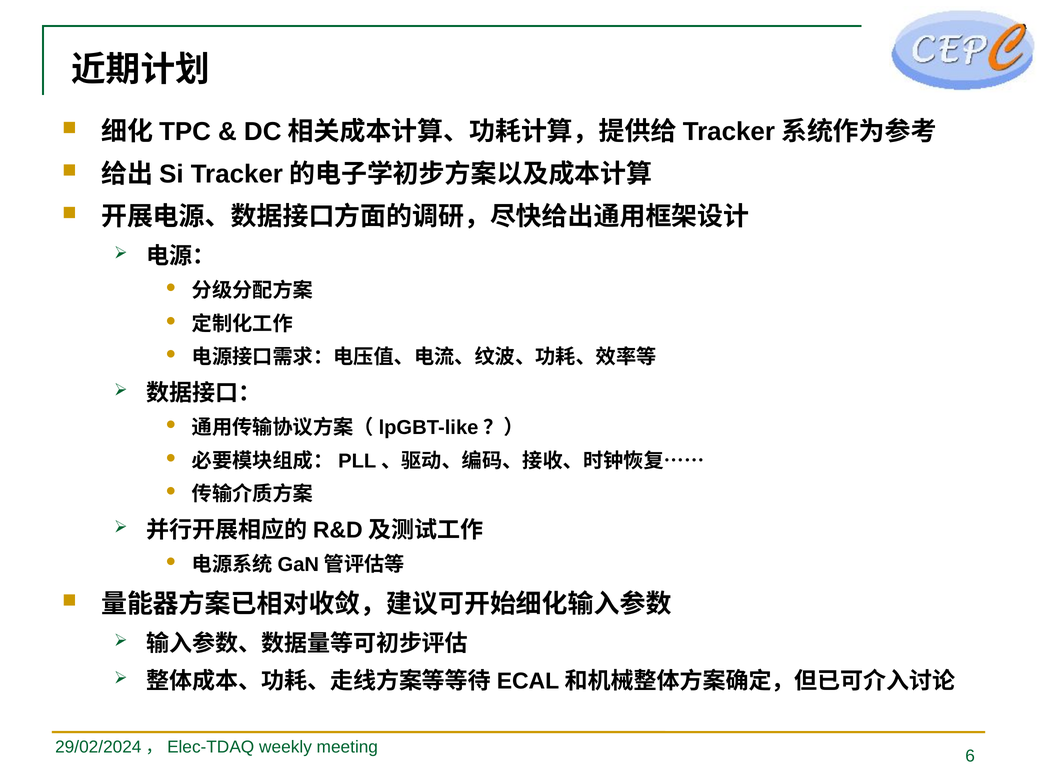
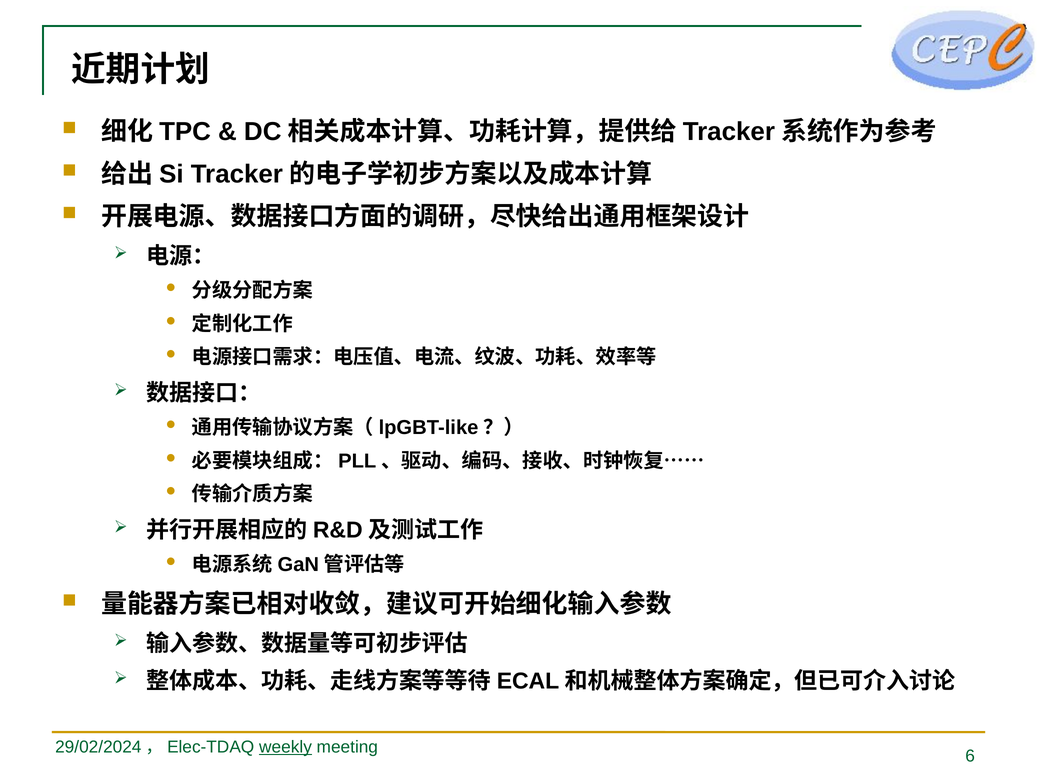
weekly underline: none -> present (286, 747)
